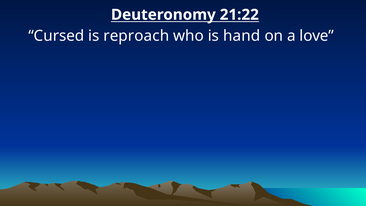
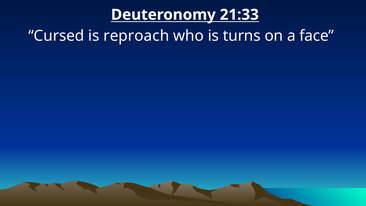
21:22: 21:22 -> 21:33 (239, 15)
hand: hand -> turns (242, 36)
love: love -> face (317, 36)
